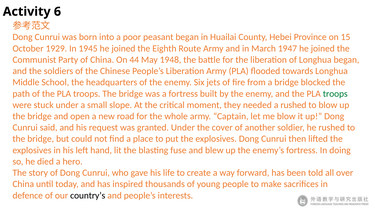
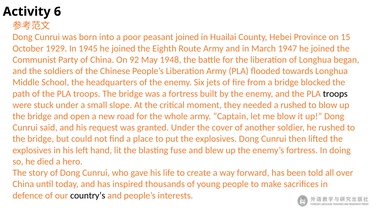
peasant began: began -> joined (187, 37)
44: 44 -> 92 (134, 60)
troops colour: green -> black (335, 93)
